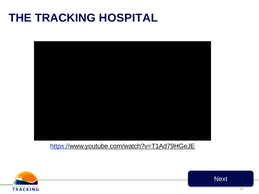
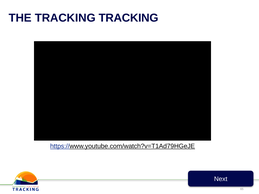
TRACKING HOSPITAL: HOSPITAL -> TRACKING (129, 18)
